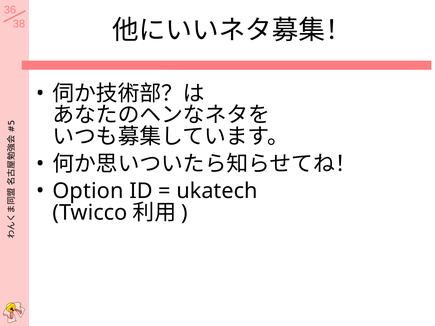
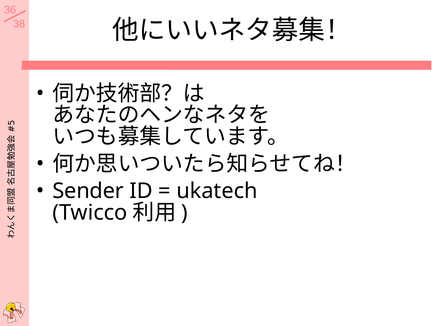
Option: Option -> Sender (88, 191)
